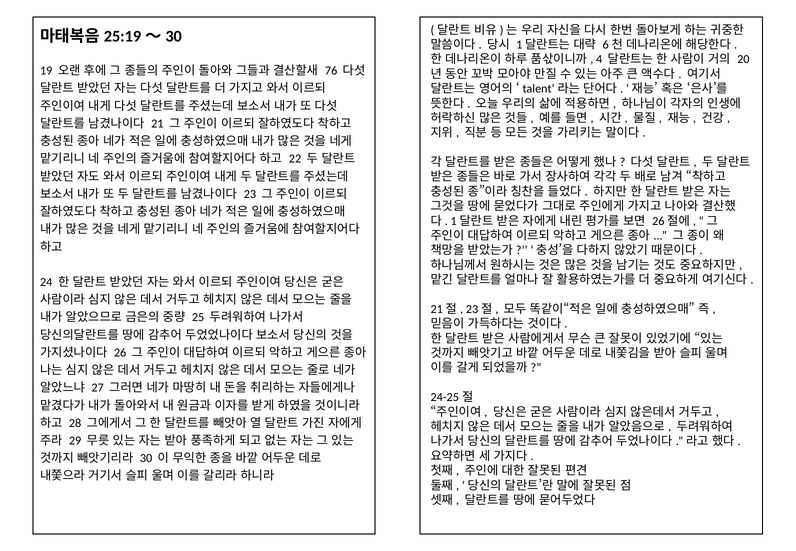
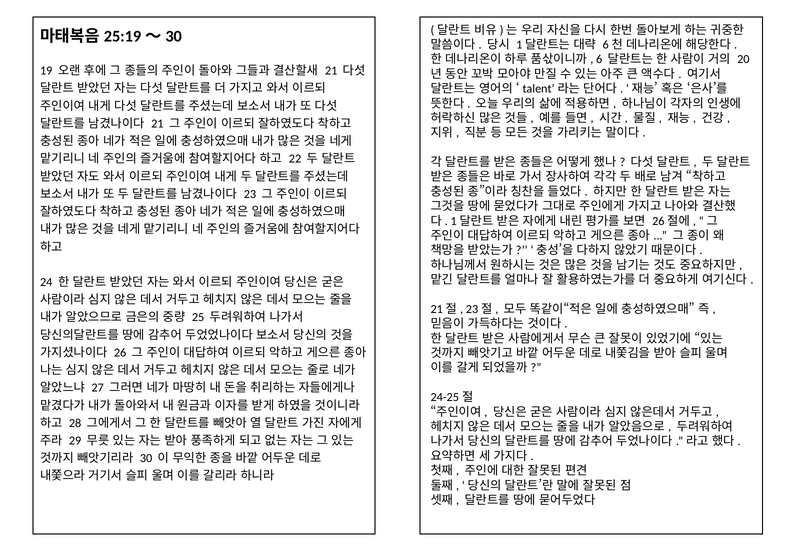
4: 4 -> 6 (599, 59)
76: 76 -> 21 (331, 71)
